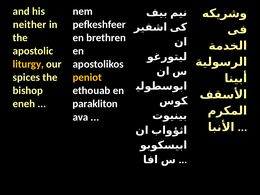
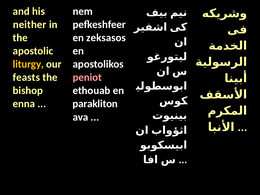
brethren: brethren -> zeksasos (106, 38)
spices: spices -> feasts (26, 77)
peniot colour: yellow -> pink (87, 77)
eneh: eneh -> enna (24, 104)
